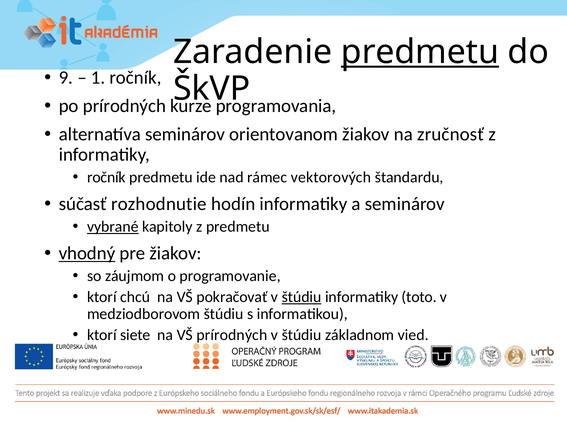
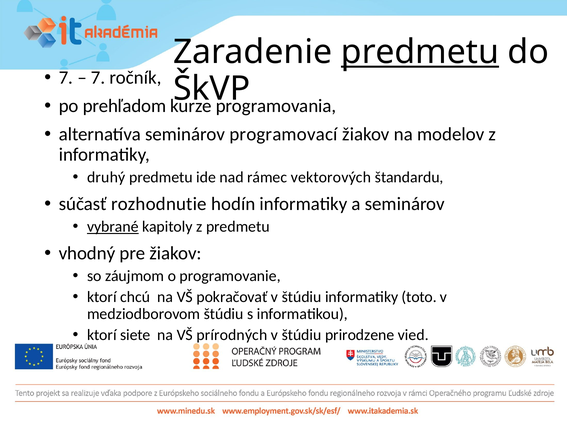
9: 9 -> 7 (66, 77)
1: 1 -> 7 (98, 77)
po prírodných: prírodných -> prehľadom (124, 106)
orientovanom: orientovanom -> programovací (284, 134)
zručnosť: zručnosť -> modelov (451, 134)
ročník: ročník -> druhý (106, 177)
vhodný underline: present -> none (87, 253)
štúdiu underline: present -> none (302, 296)
základnom: základnom -> prirodzene (360, 334)
